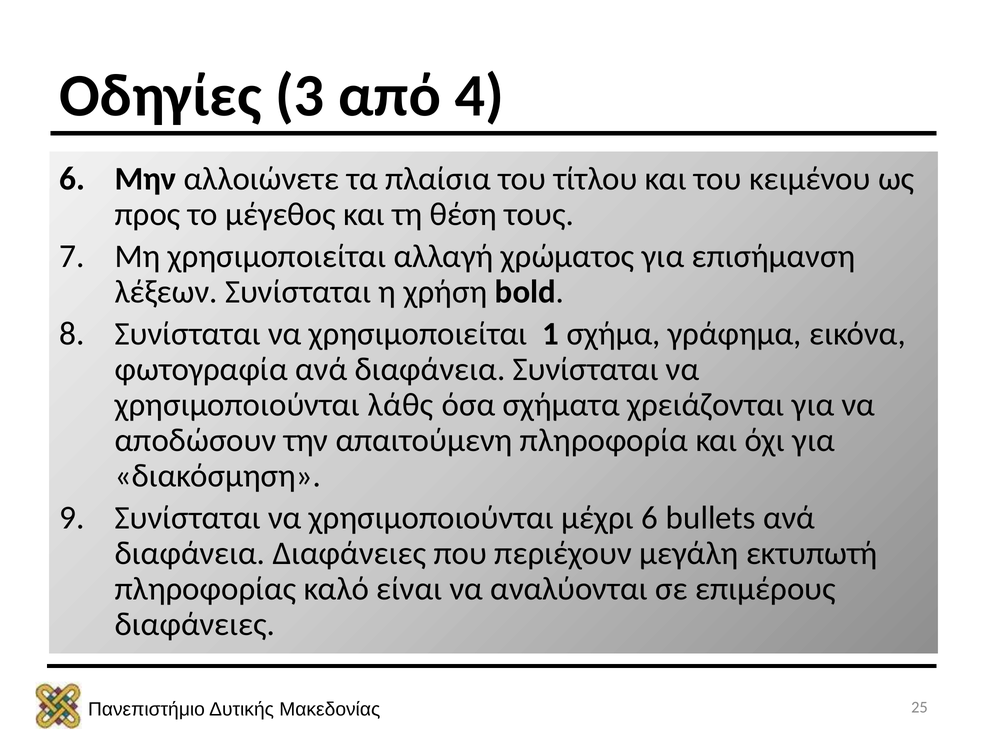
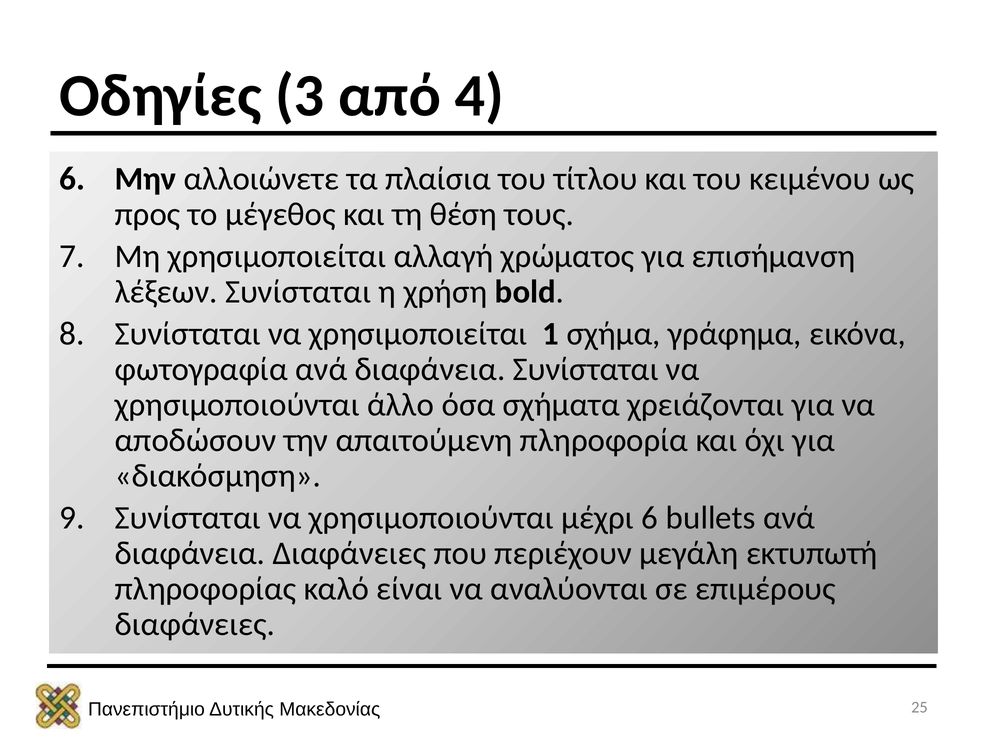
λάθς: λάθς -> άλλο (401, 404)
